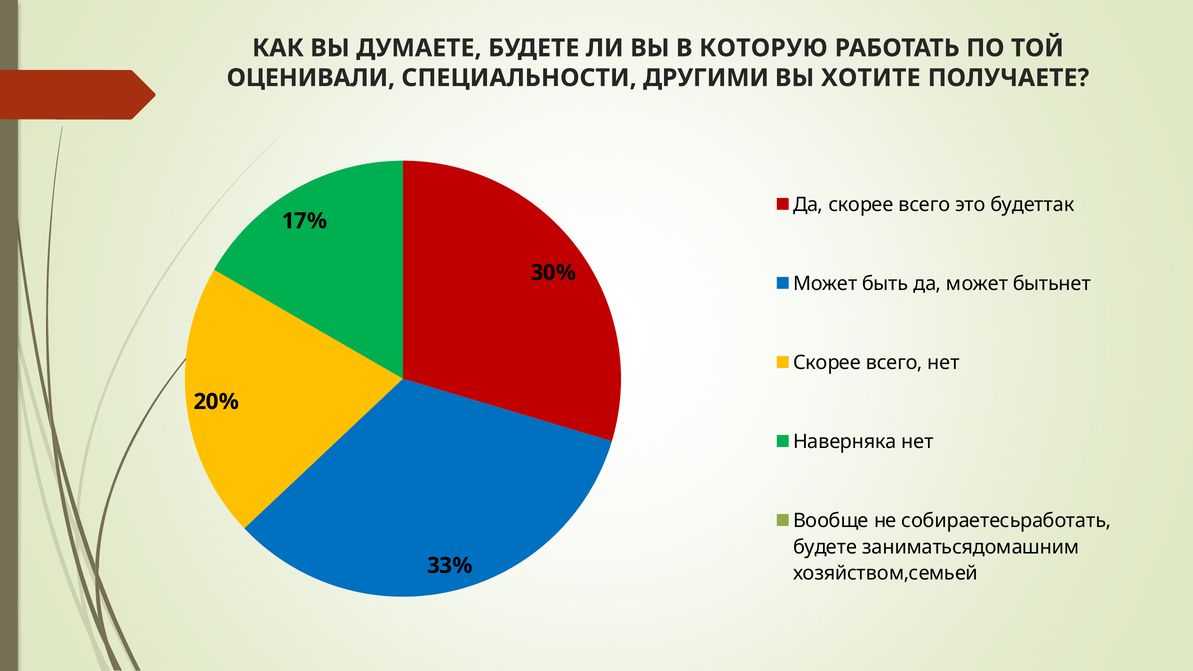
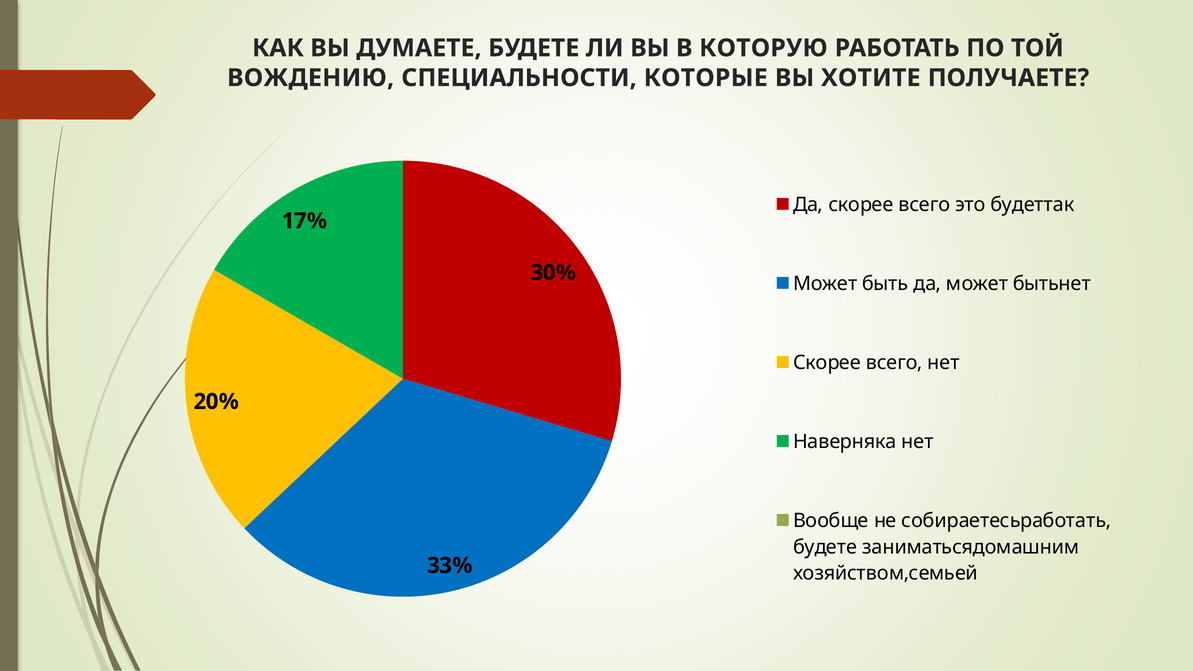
ОЦЕНИВАЛИ: ОЦЕНИВАЛИ -> ВОЖДЕНИЮ (311, 78)
ДРУГИМИ: ДРУГИМИ -> КОТОРЫЕ (706, 78)
